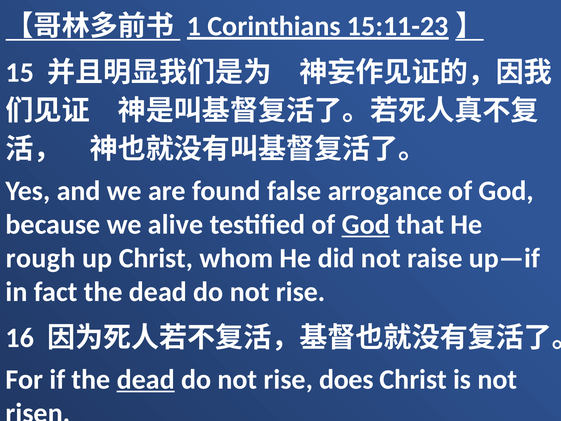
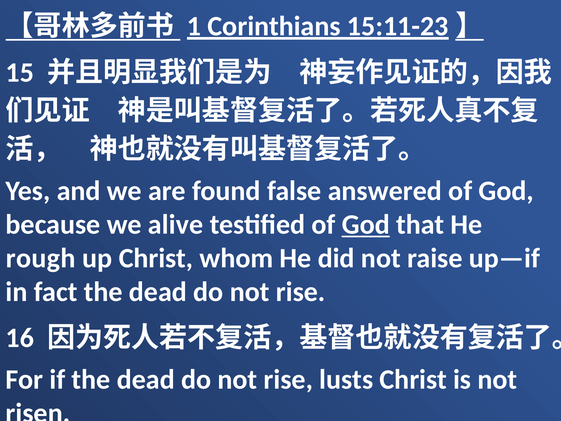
arrogance: arrogance -> answered (385, 191)
dead underline: present -> none (146, 379)
does: does -> lusts (346, 379)
